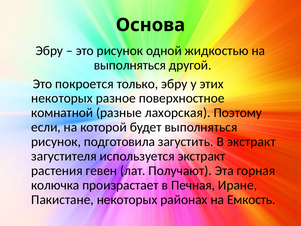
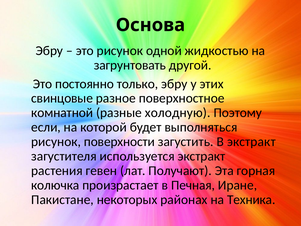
выполняться: выполняться -> загрунтовать (130, 65)
покроется: покроется -> постоянно (85, 84)
некоторых: некоторых -> свинцовые (62, 98)
лахорская: лахорская -> холодную (178, 113)
подготовила: подготовила -> поверхности (119, 142)
Емкость: Емкость -> Техника (251, 199)
